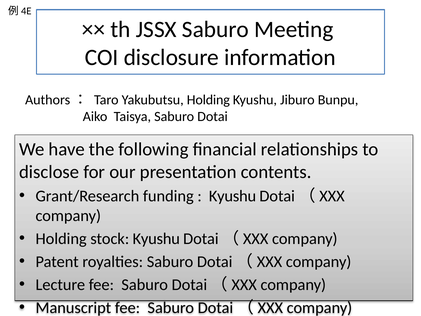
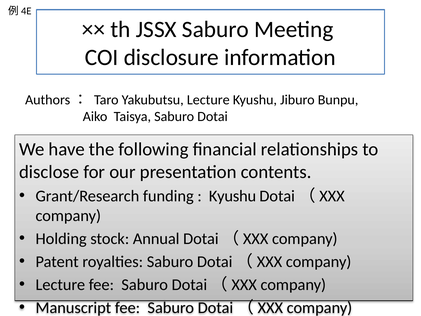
Yakubutsu Holding: Holding -> Lecture (208, 100)
stock Kyushu: Kyushu -> Annual (156, 239)
